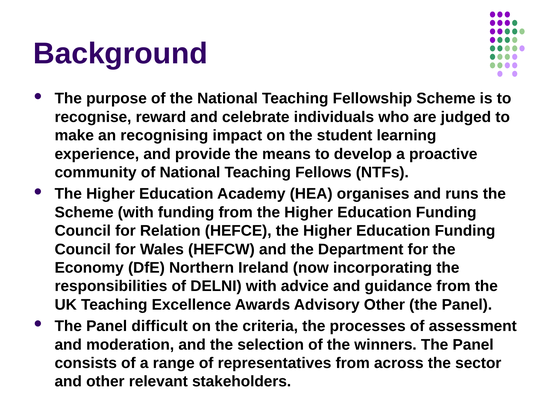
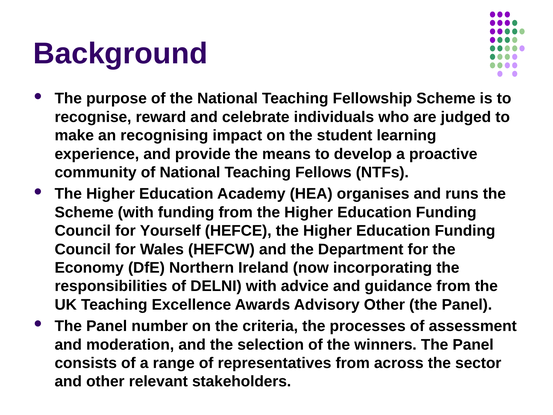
Relation: Relation -> Yourself (170, 231)
difficult: difficult -> number (160, 326)
